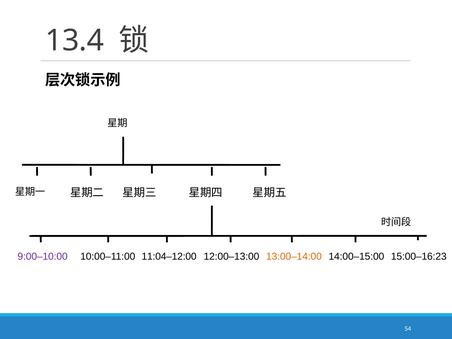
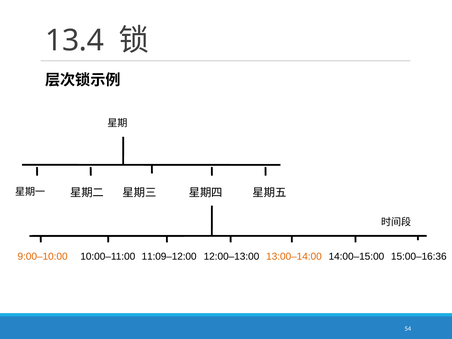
9:00–10:00 colour: purple -> orange (43, 257)
11:04–12:00: 11:04–12:00 -> 11:09–12:00 (169, 257)
15:00–16:23: 15:00–16:23 -> 15:00–16:36 (419, 257)
